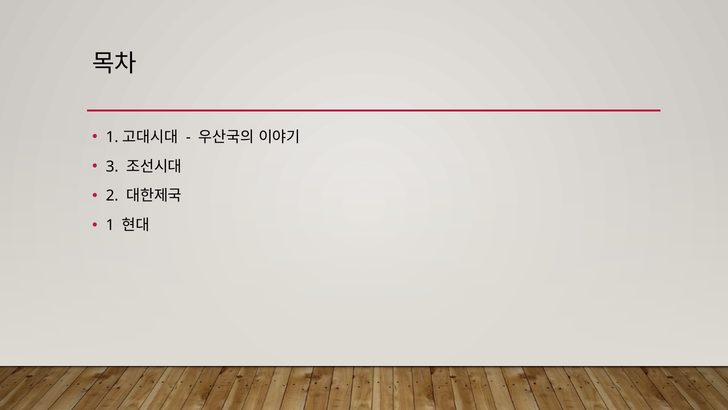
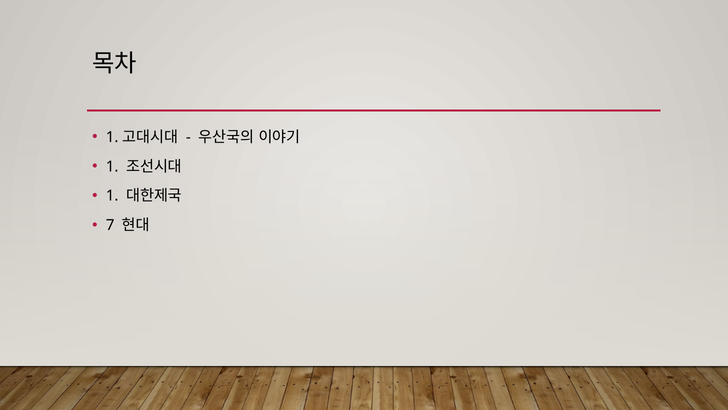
3: 3 -> 1 (112, 166)
2: 2 -> 1 (112, 196)
1: 1 -> 7 (110, 225)
